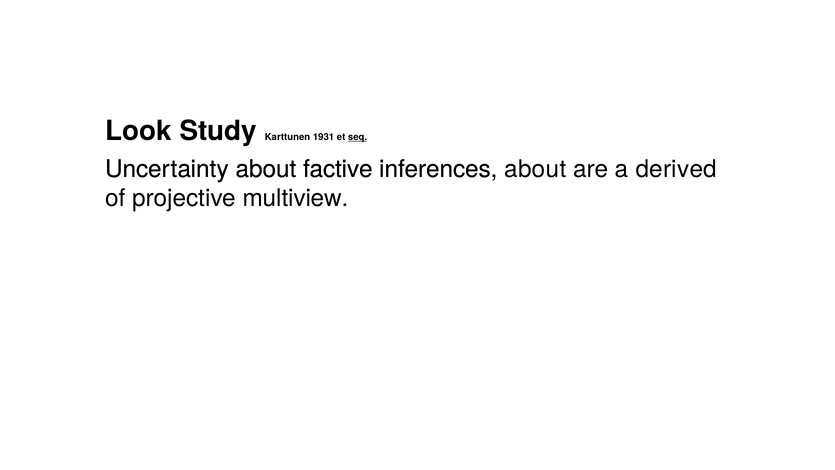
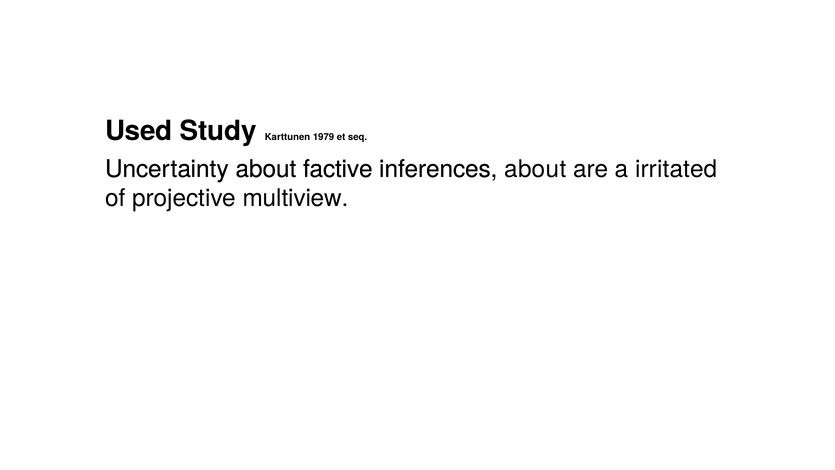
Look: Look -> Used (139, 131)
1931: 1931 -> 1979 (324, 137)
seq underline: present -> none (358, 137)
derived: derived -> irritated (676, 169)
